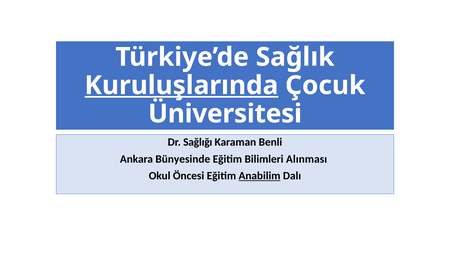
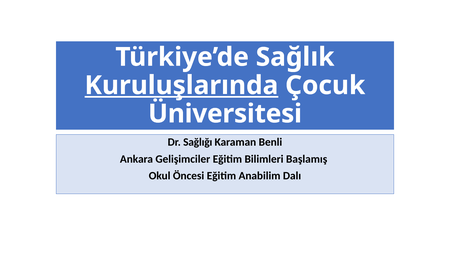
Bünyesinde: Bünyesinde -> Gelişimciler (183, 159)
Alınması: Alınması -> Başlamış (307, 159)
Anabilim underline: present -> none (260, 176)
